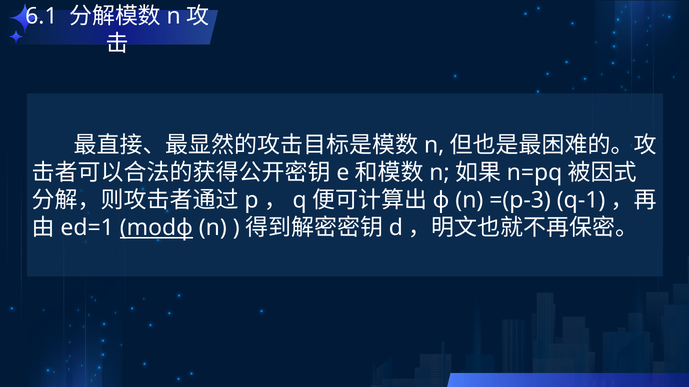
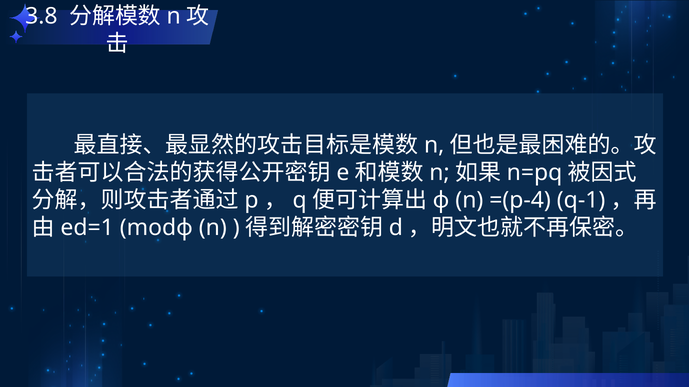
6.1: 6.1 -> 3.8 (41, 16)
=(p-3: =(p-3 -> =(p-4 (520, 201)
modφ underline: present -> none (156, 228)
